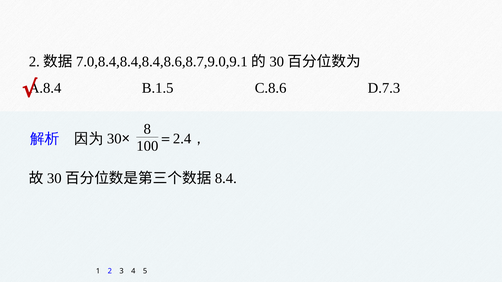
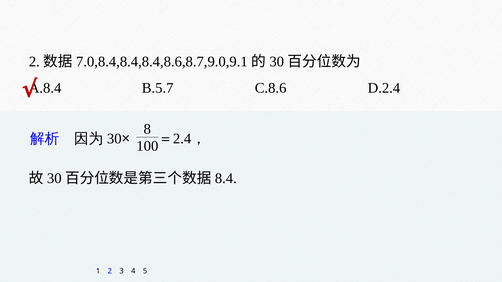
B.1.5: B.1.5 -> B.5.7 (158, 88)
D.7.3: D.7.3 -> D.2.4 (384, 88)
